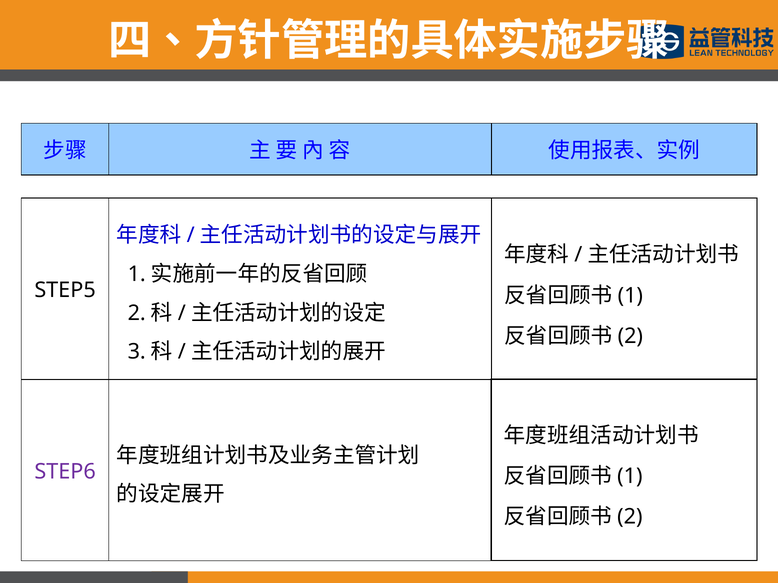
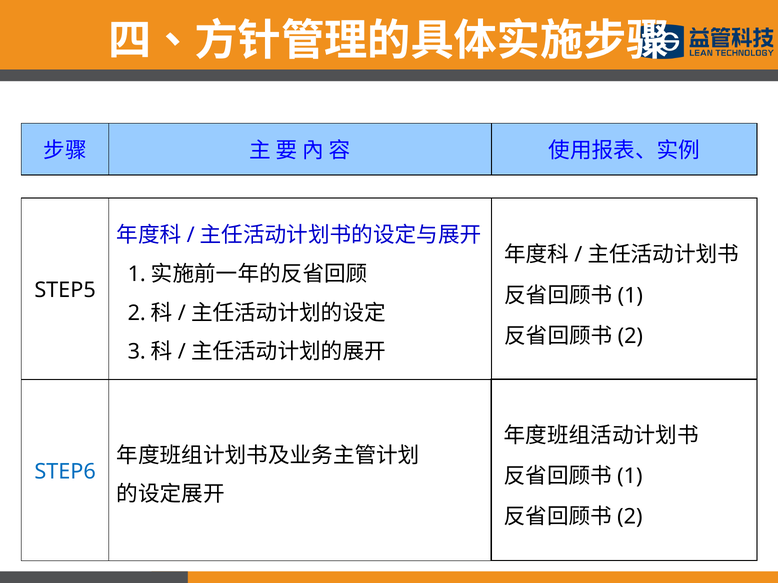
STEP6 colour: purple -> blue (65, 472)
